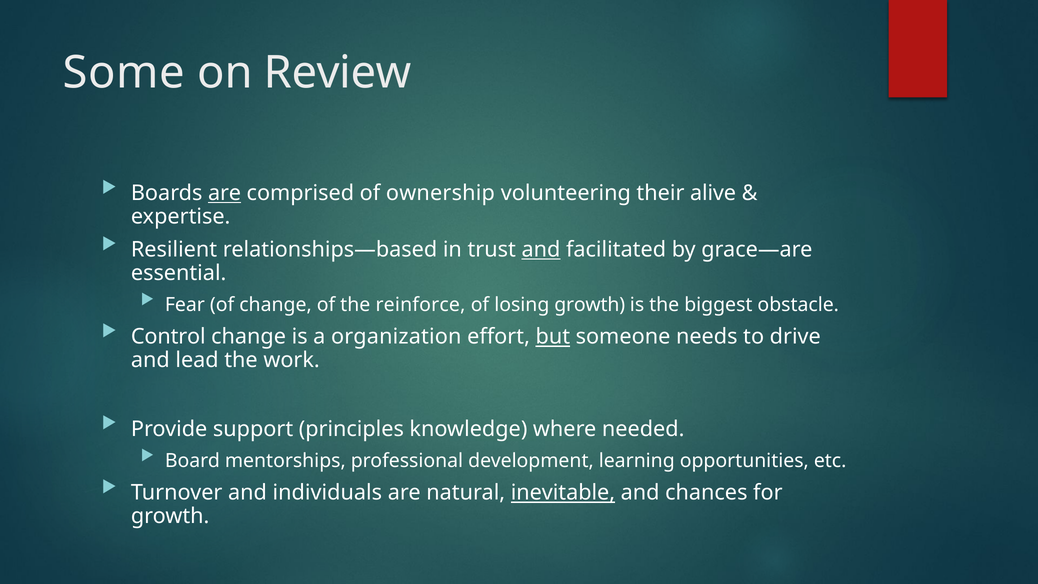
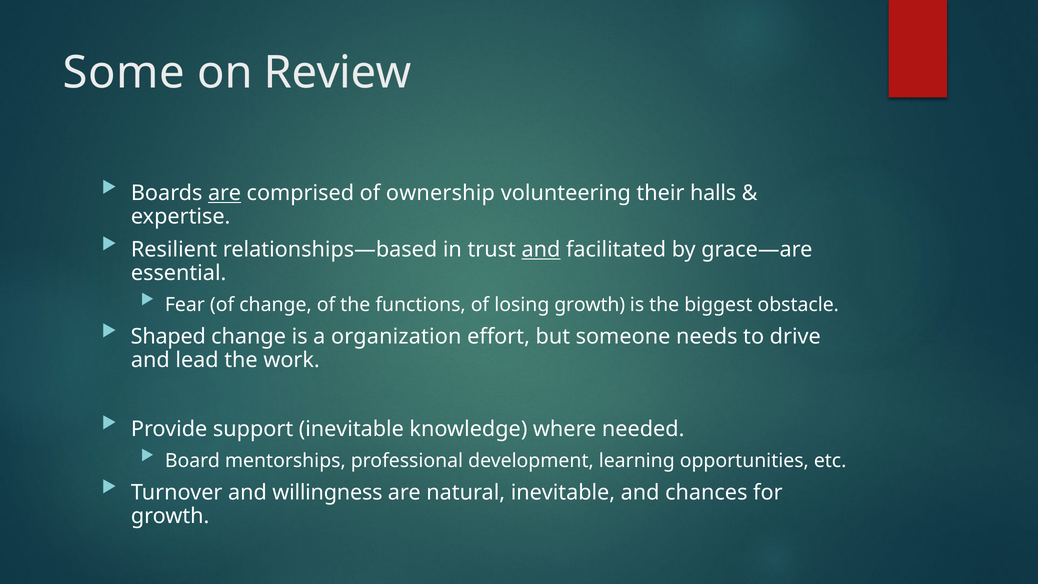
alive: alive -> halls (713, 193)
reinforce: reinforce -> functions (421, 305)
Control: Control -> Shaped (168, 337)
but underline: present -> none (553, 337)
support principles: principles -> inevitable (351, 429)
individuals: individuals -> willingness (327, 493)
inevitable underline: present -> none (563, 493)
